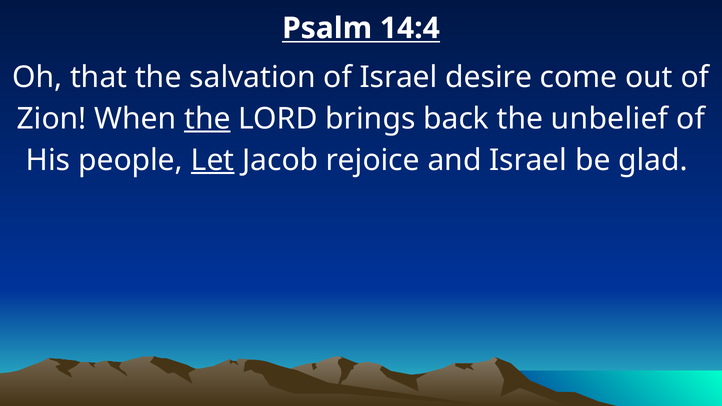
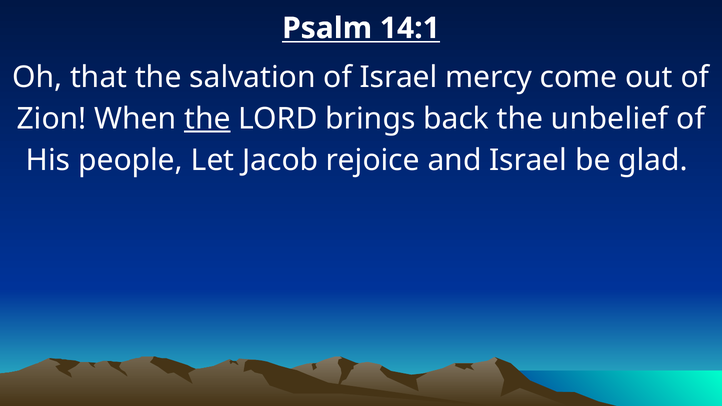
14:4: 14:4 -> 14:1 (410, 28)
desire: desire -> mercy (489, 77)
Let underline: present -> none (213, 160)
